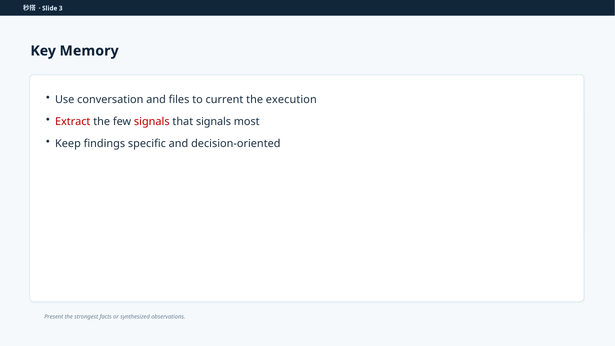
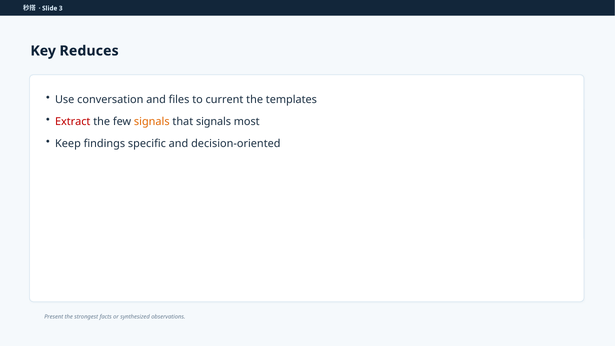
Memory: Memory -> Reduces (89, 51)
execution: execution -> templates (291, 100)
signals colour: red -> orange (152, 122)
